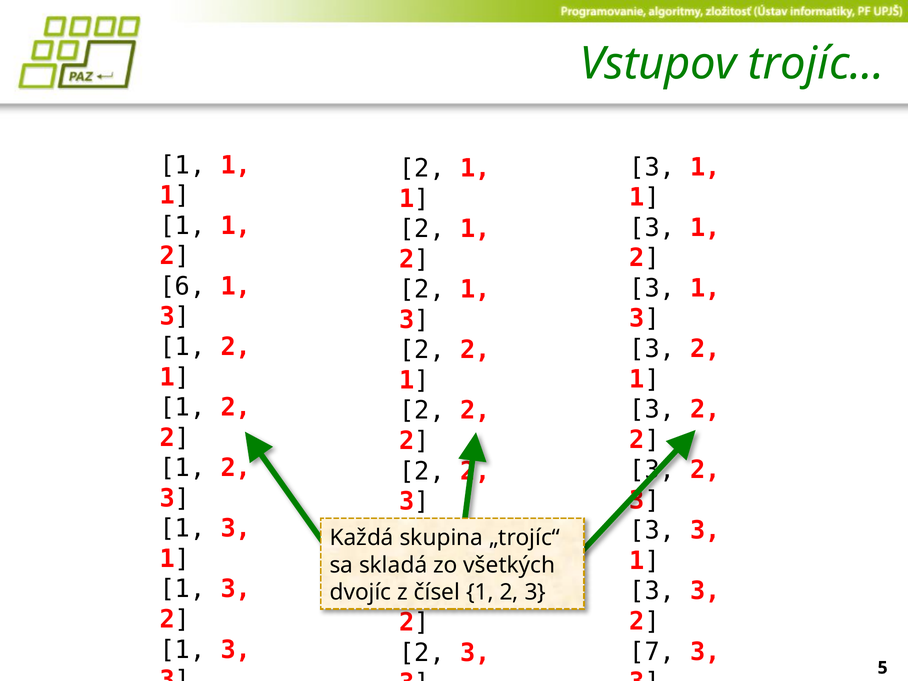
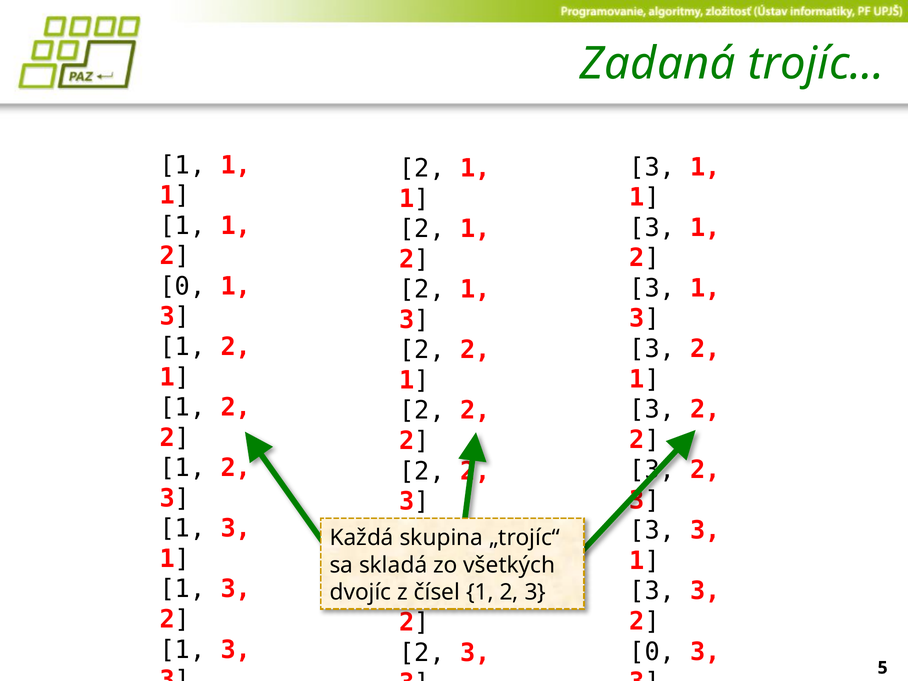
Vstupov: Vstupov -> Zadaná (658, 64)
6: 6 -> 0 (182, 286)
7: 7 -> 0 (652, 652)
